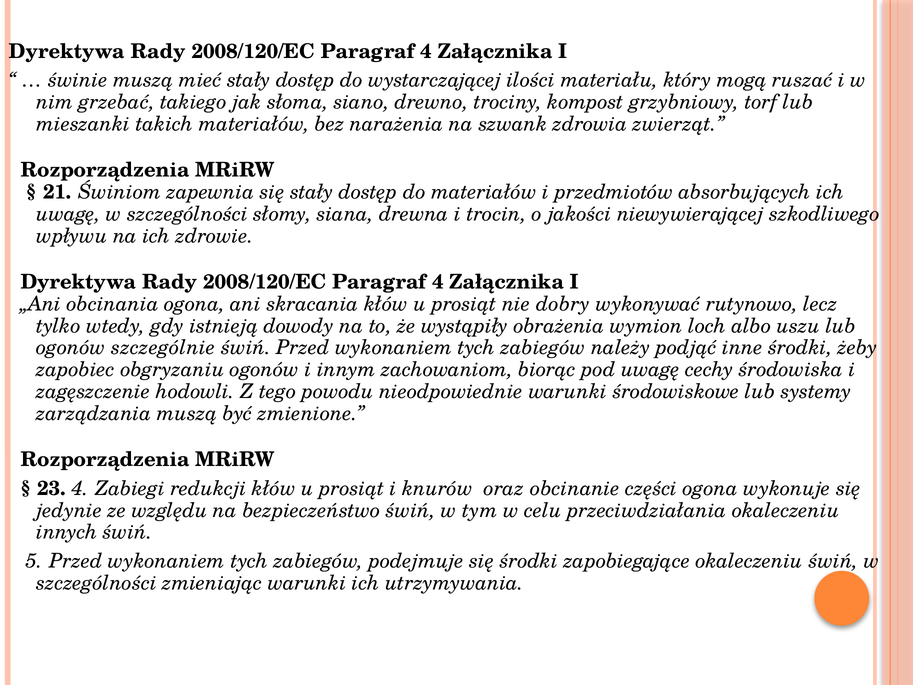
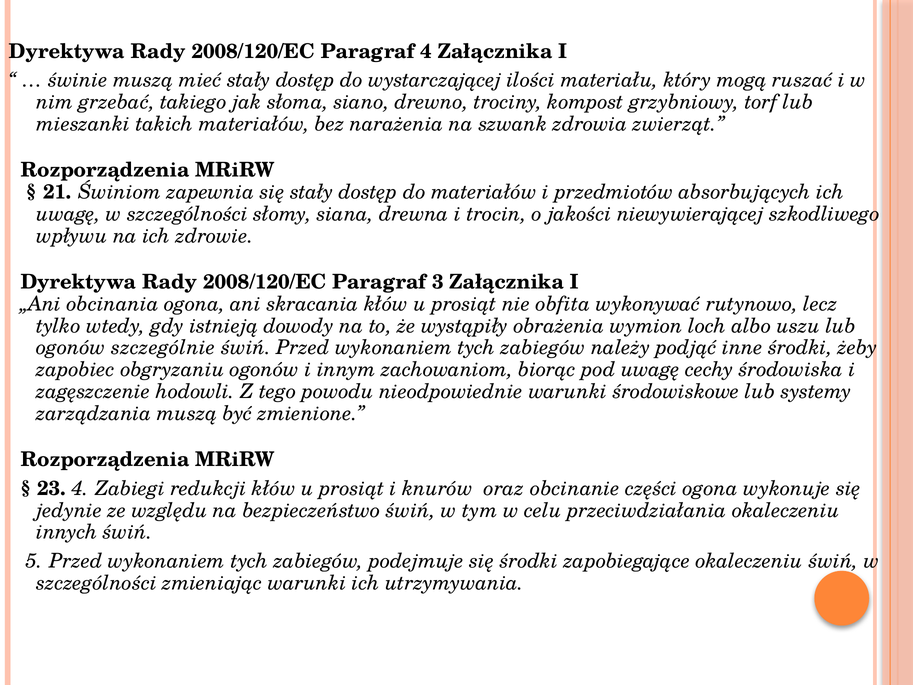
4: 4 -> 3 (438, 282)
dobry: dobry -> obfita (563, 304)
